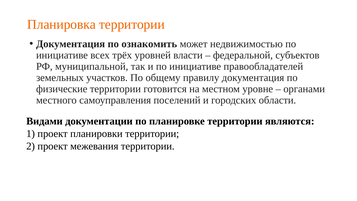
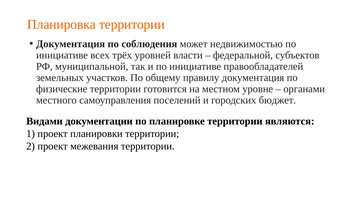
ознакомить: ознакомить -> соблюдения (149, 44)
области: области -> бюджет (277, 100)
